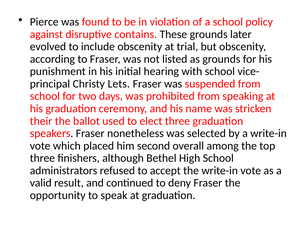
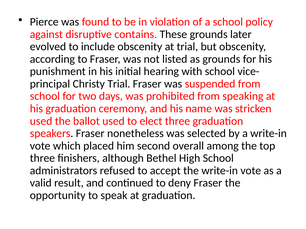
Christy Lets: Lets -> Trial (119, 84)
their: their -> used (41, 121)
